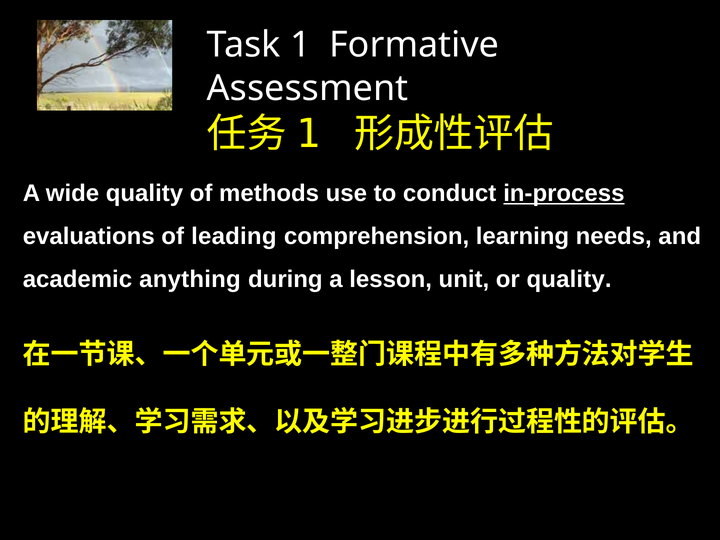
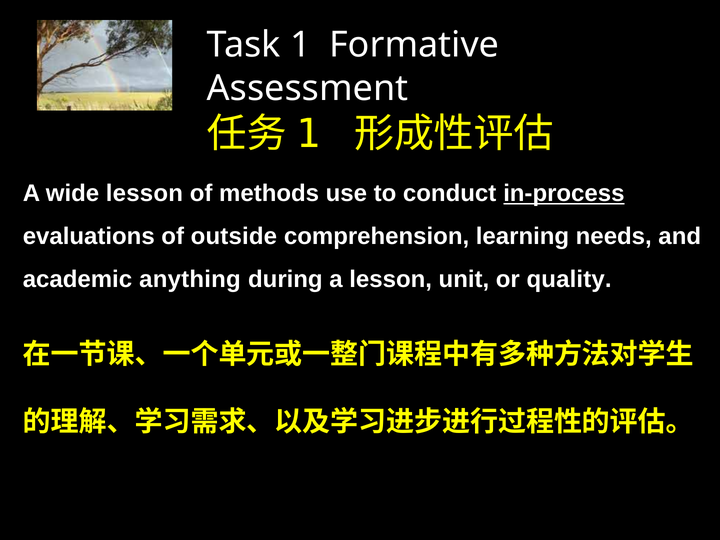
wide quality: quality -> lesson (144, 193)
leading: leading -> outside (234, 236)
